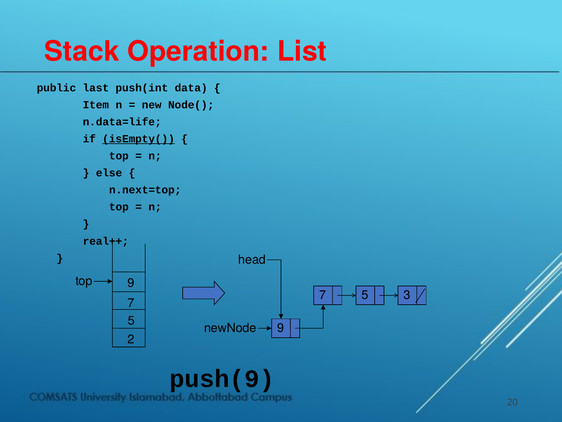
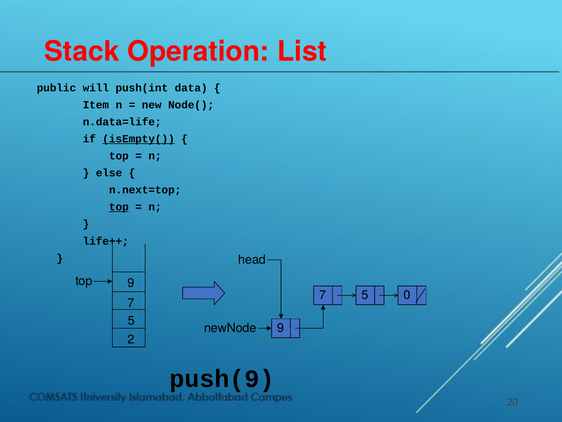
last: last -> will (96, 88)
top underline: none -> present (119, 207)
real++: real++ -> life++ (106, 241)
3: 3 -> 0 (407, 295)
